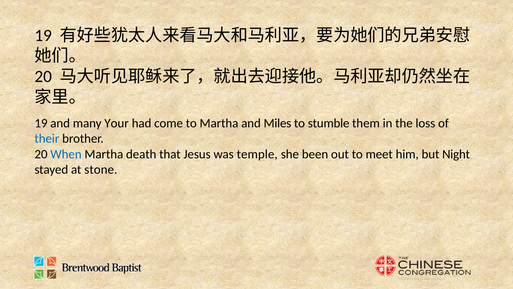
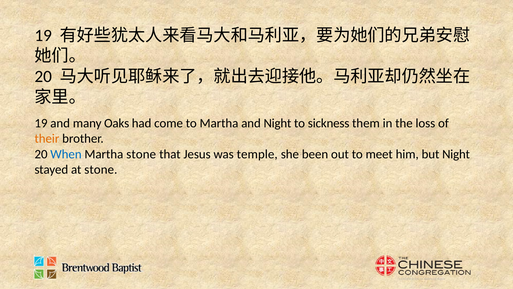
Your: Your -> Oaks (117, 123)
and Miles: Miles -> Night (277, 123)
stumble: stumble -> sickness (329, 123)
their colour: blue -> orange (47, 139)
Martha death: death -> stone (141, 154)
